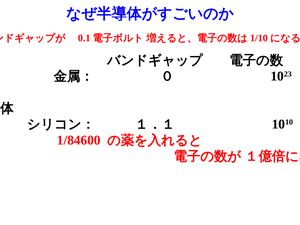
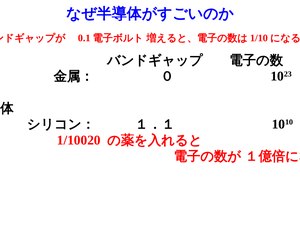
1/84600: 1/84600 -> 1/10020 (79, 140)
